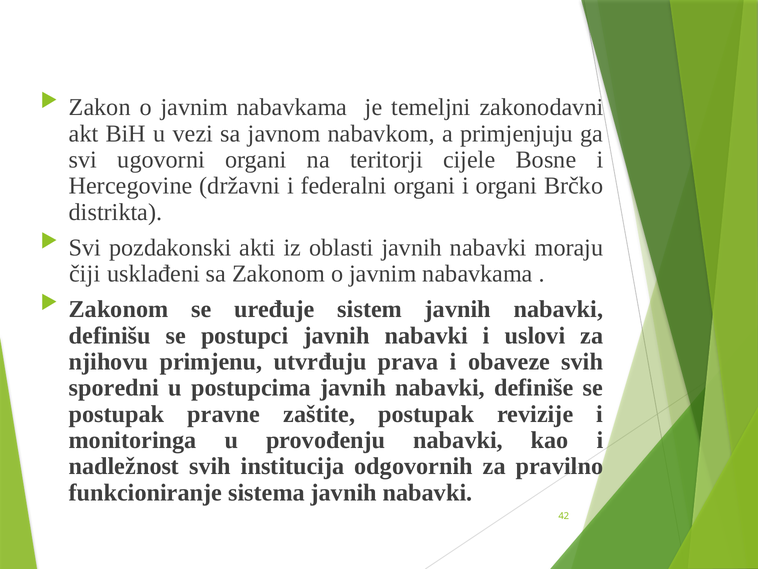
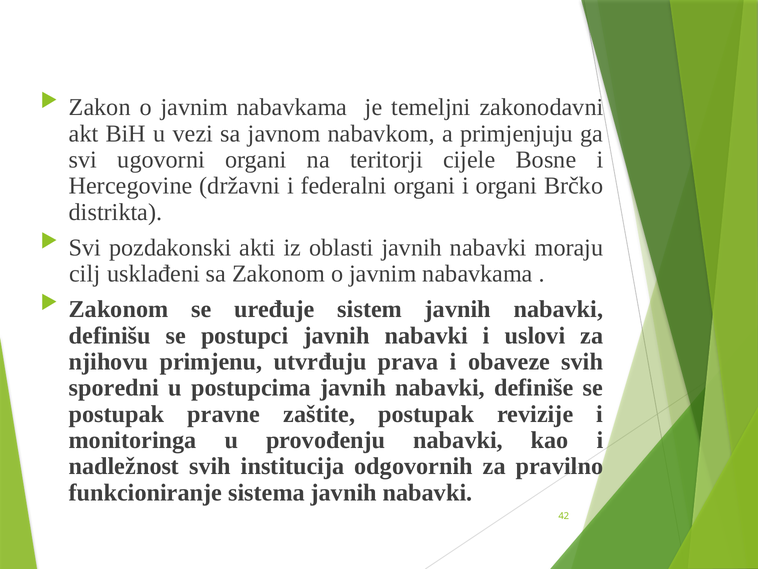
čiji: čiji -> cilj (85, 274)
